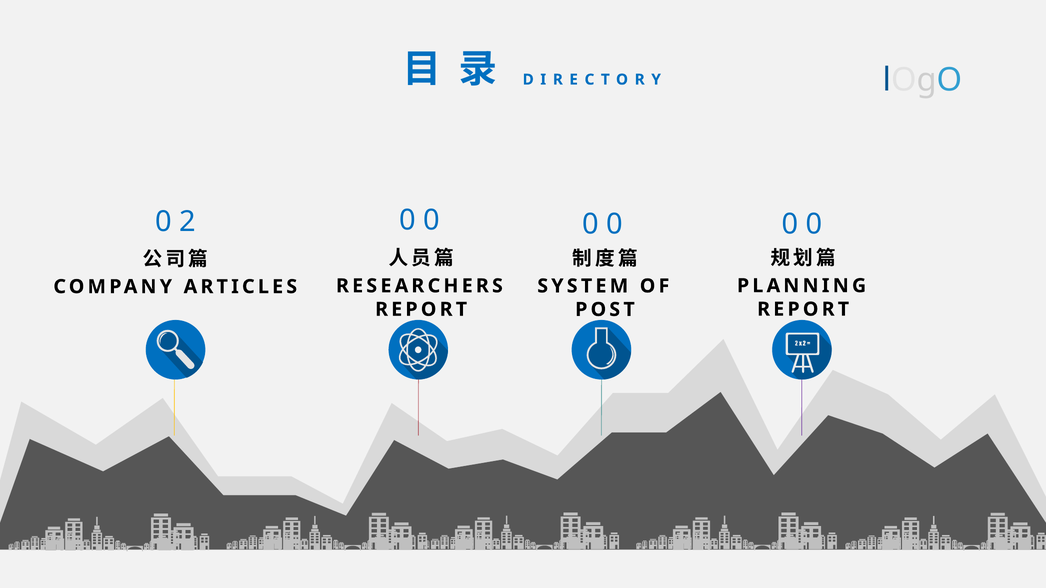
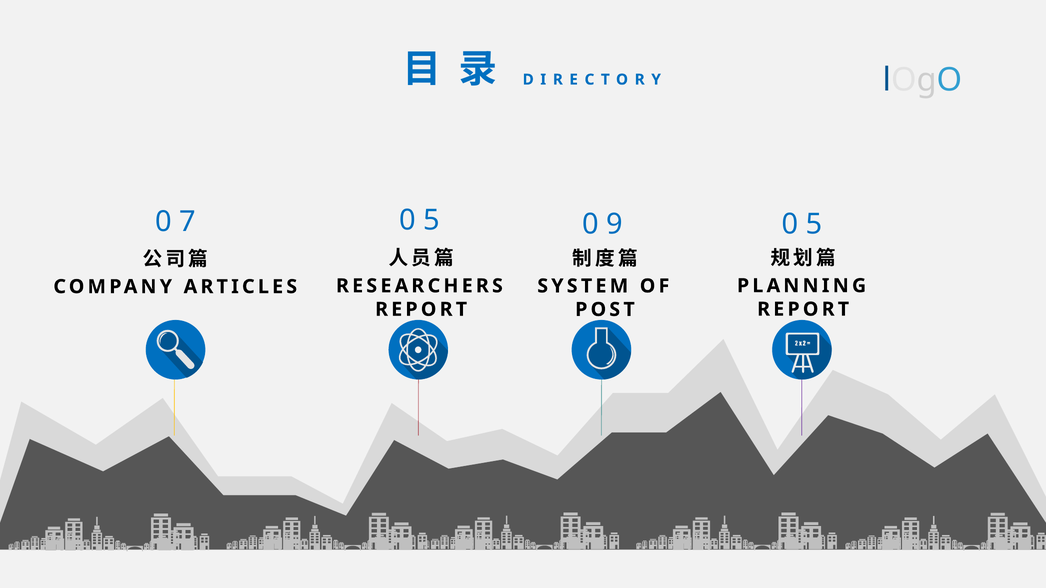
0: 0 -> 5 (432, 221)
2: 2 -> 7 (188, 222)
0: 0 -> 9 (615, 224)
0: 0 -> 5 (814, 224)
